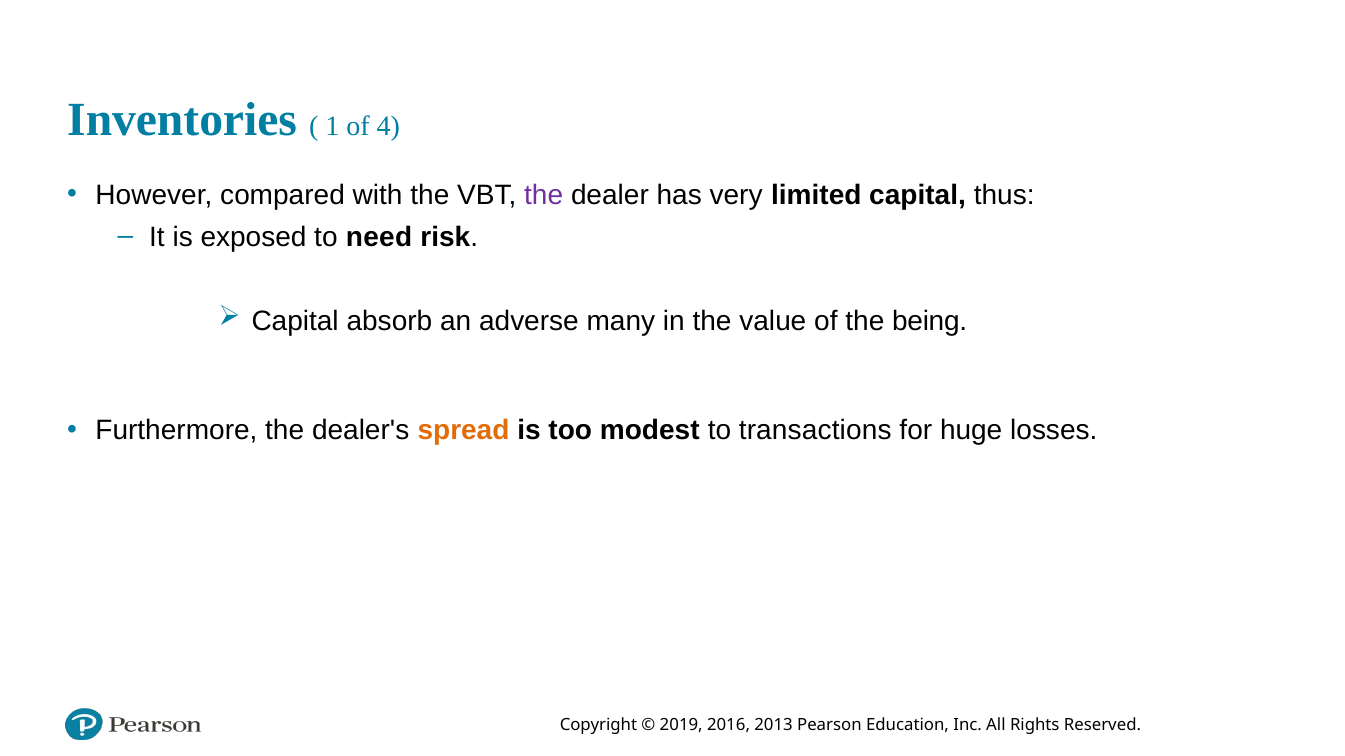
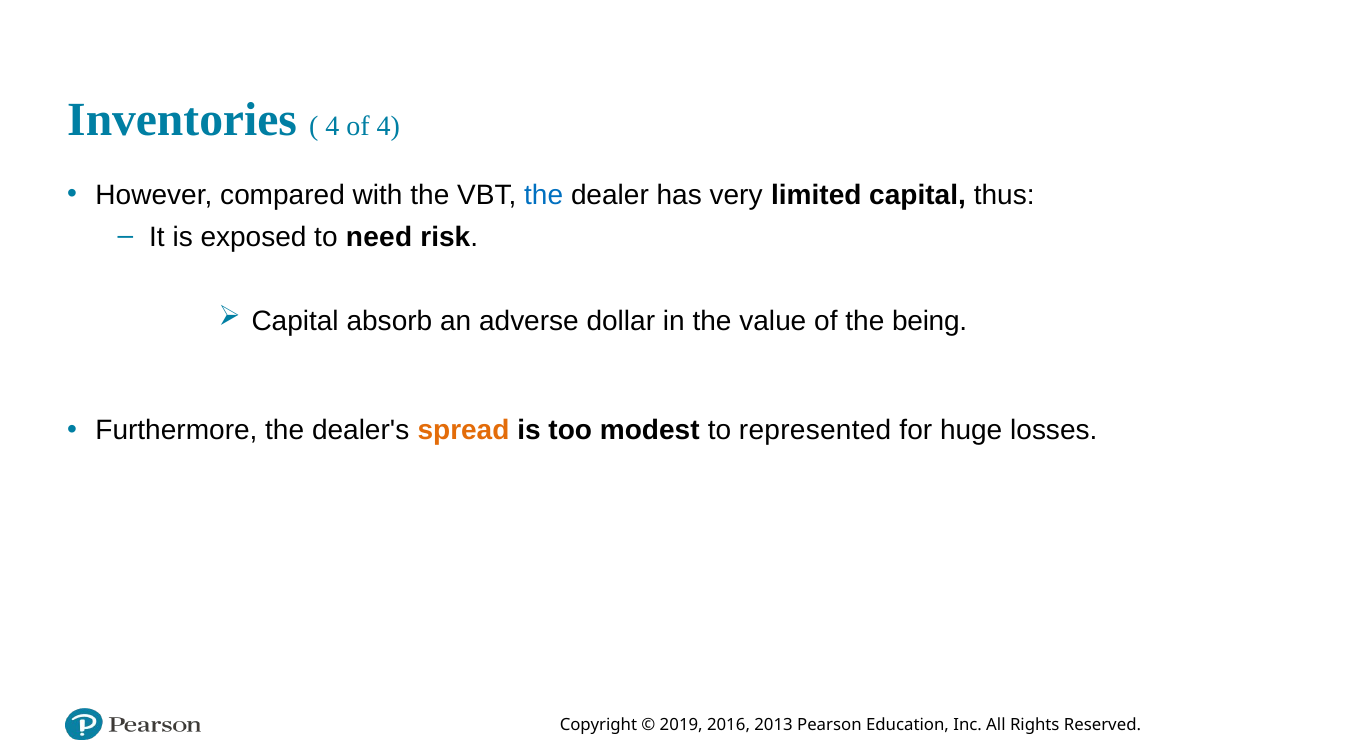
1: 1 -> 4 (332, 126)
the colour: purple -> blue (544, 195)
many: many -> dollar (621, 321)
transactions: transactions -> represented (815, 431)
